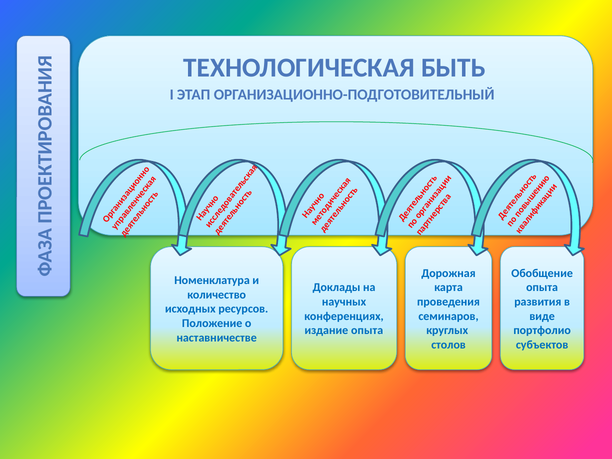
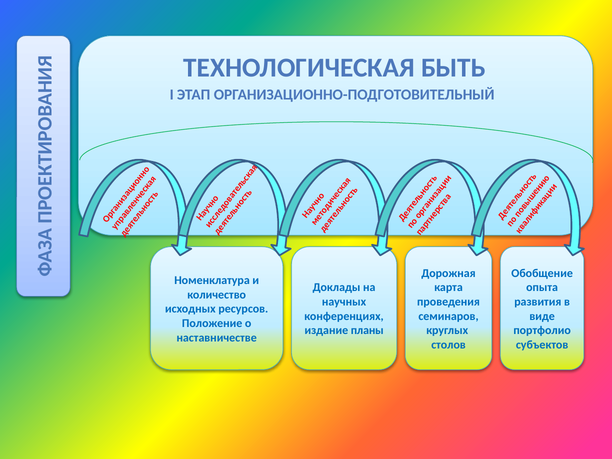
издание опыта: опыта -> планы (367, 330)
